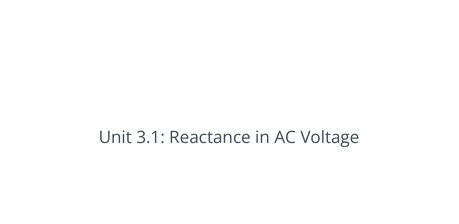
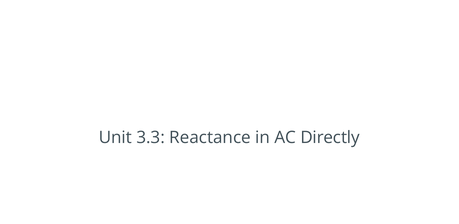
3.1: 3.1 -> 3.3 (151, 138)
Voltage: Voltage -> Directly (330, 138)
